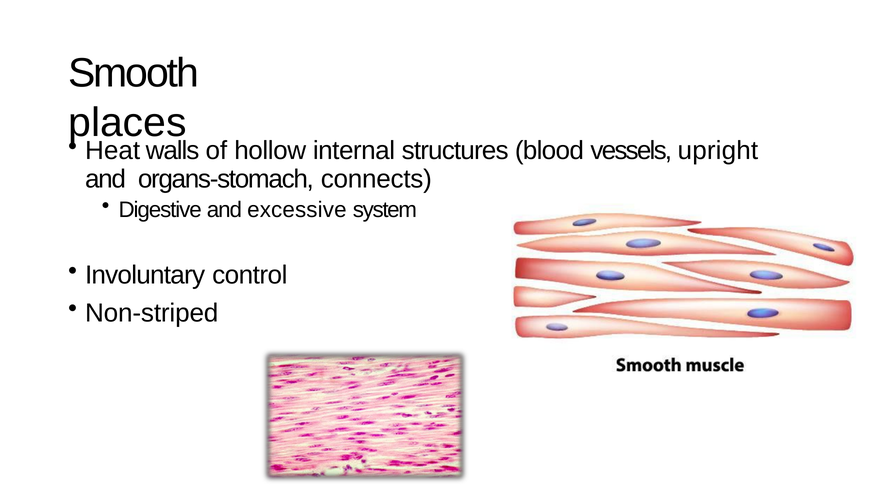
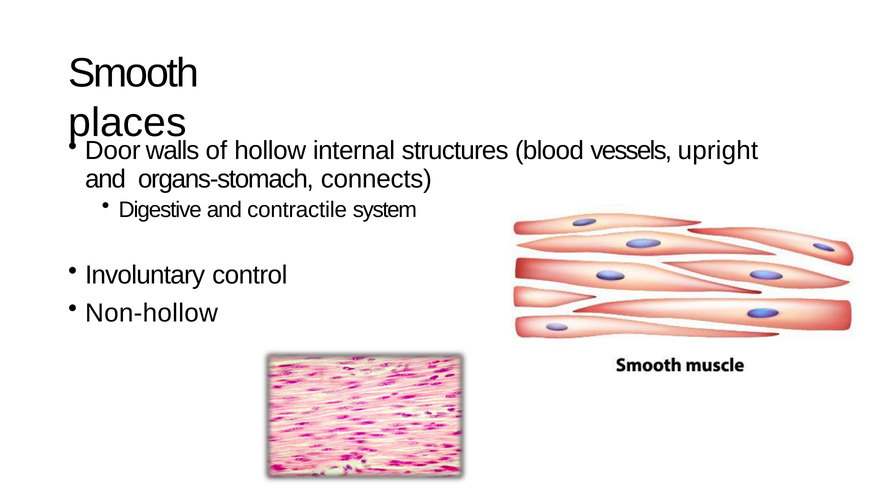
Heat: Heat -> Door (113, 150)
excessive: excessive -> contractile (297, 209)
Non-striped: Non-striped -> Non-hollow (151, 313)
